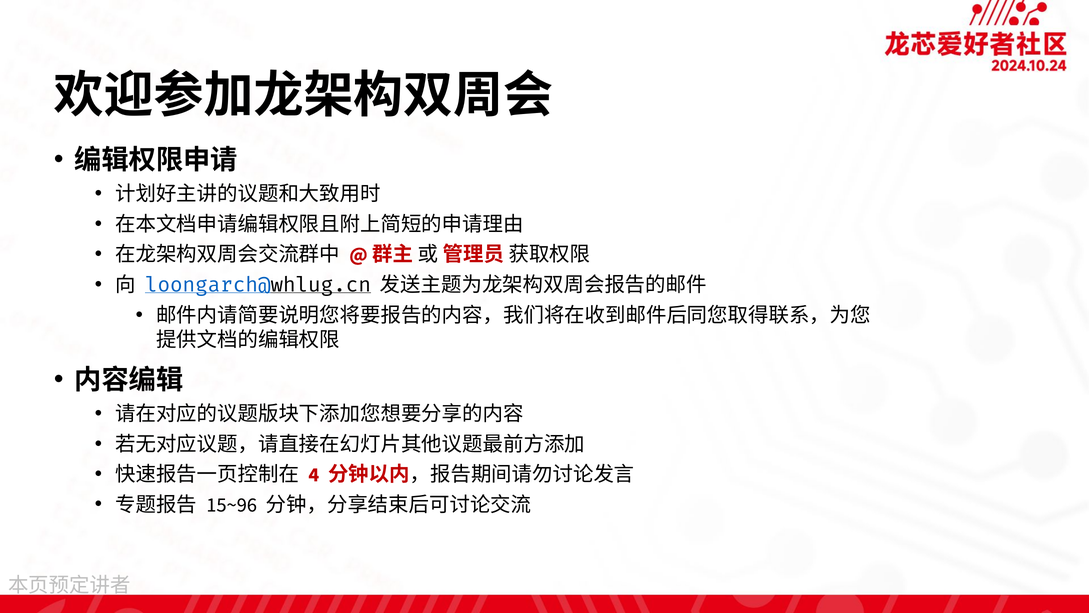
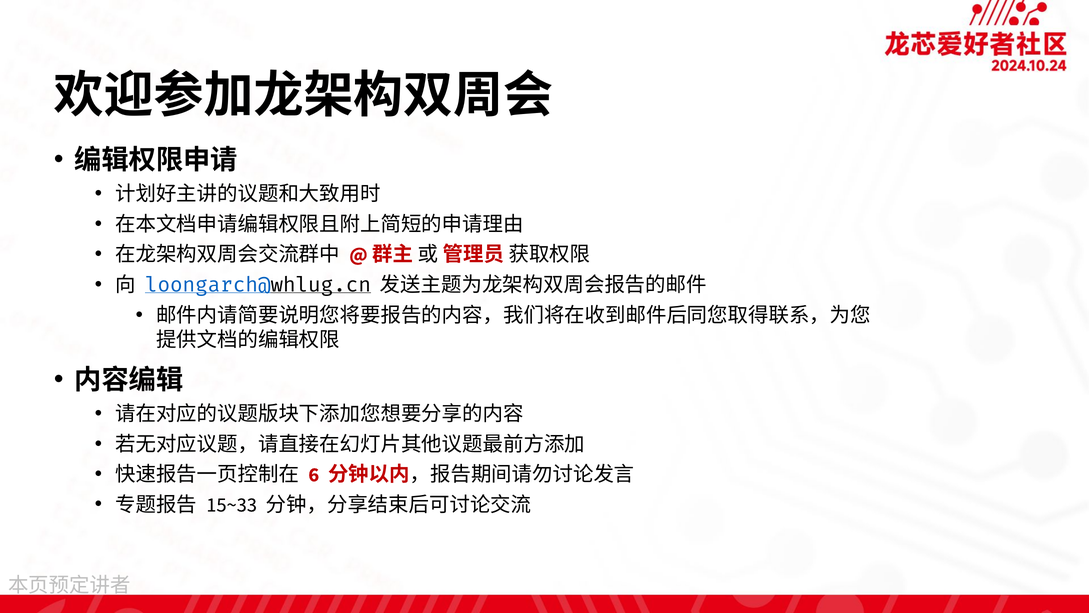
4: 4 -> 6 (314, 474)
15~96: 15~96 -> 15~33 (232, 504)
